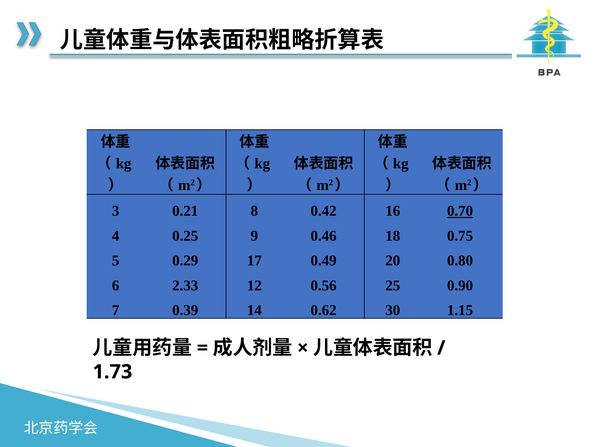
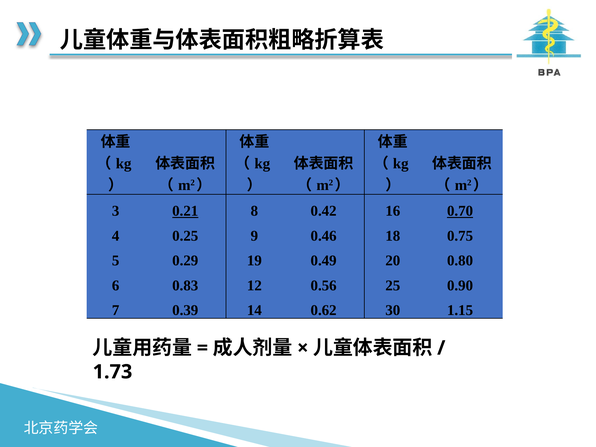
0.21 underline: none -> present (185, 211)
17: 17 -> 19 (254, 261)
2.33: 2.33 -> 0.83 (185, 285)
